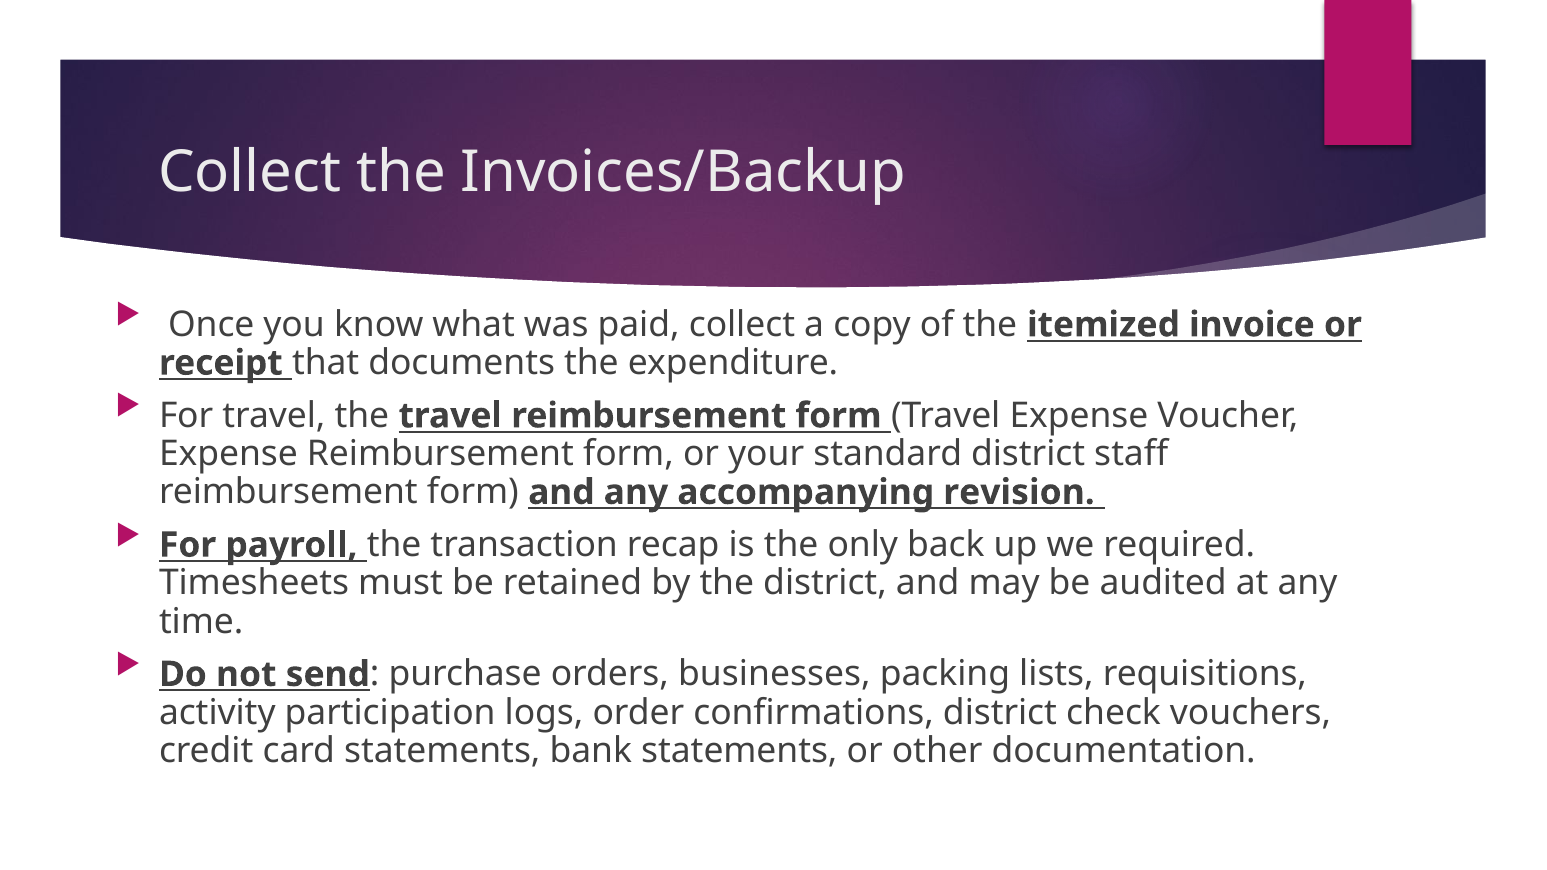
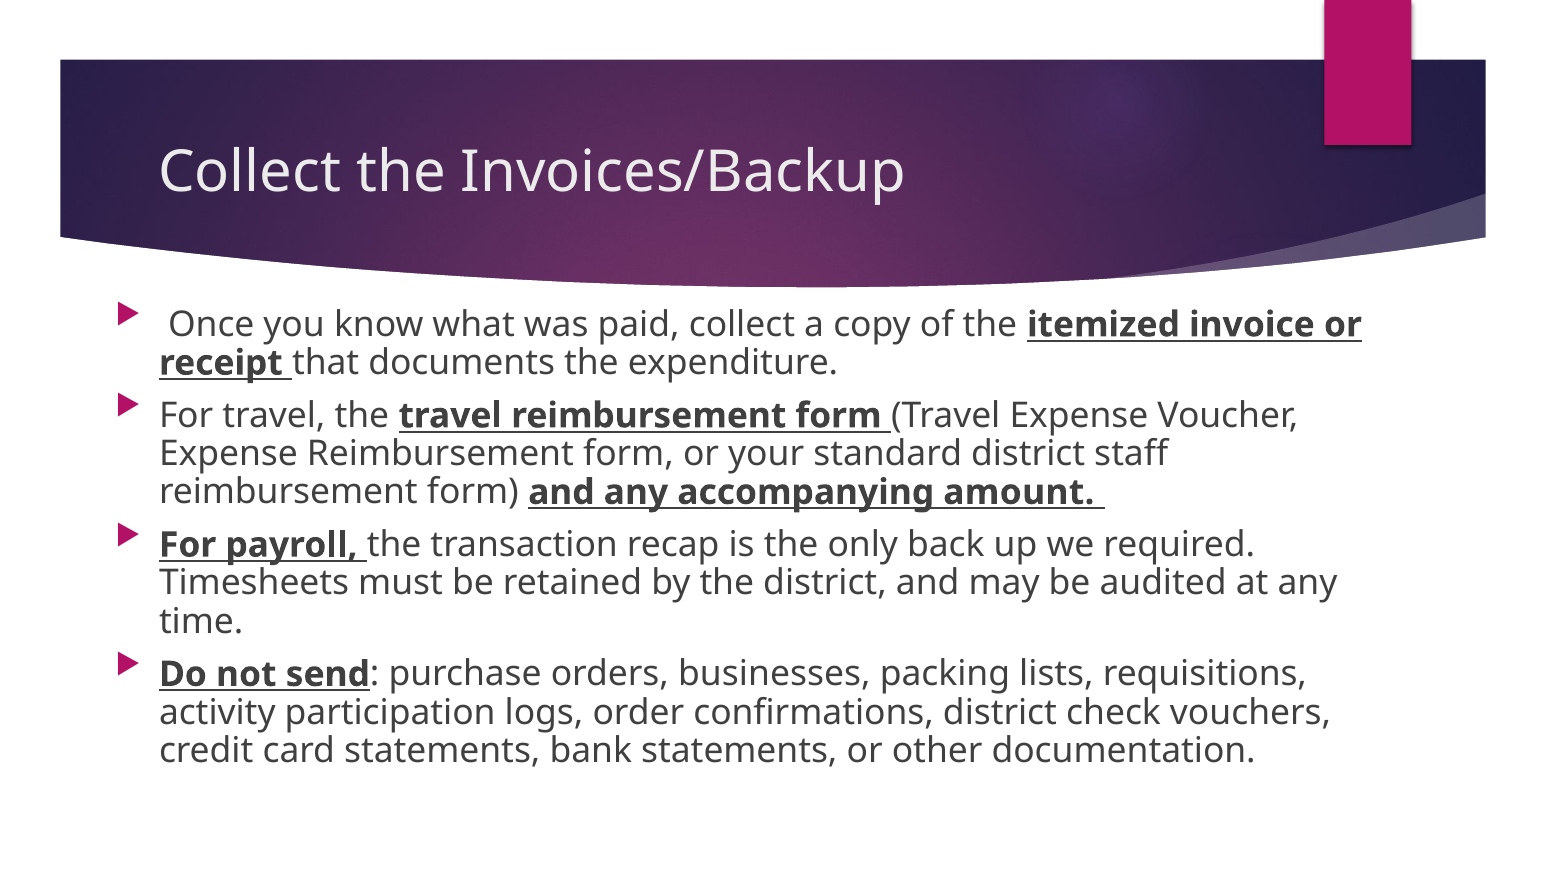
revision: revision -> amount (1019, 492)
